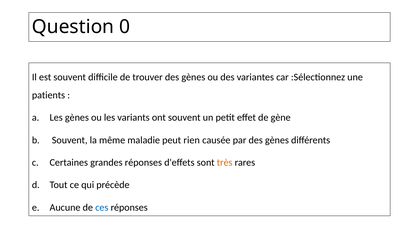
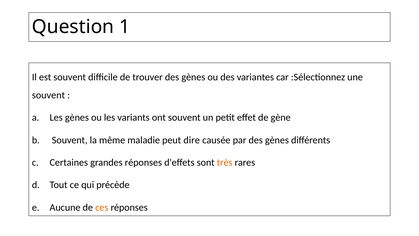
0: 0 -> 1 (125, 27)
patients: patients -> souvent (48, 95)
rien: rien -> dire (192, 140)
ces colour: blue -> orange (102, 207)
